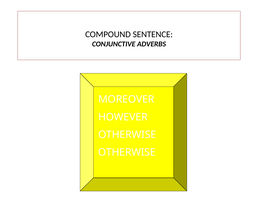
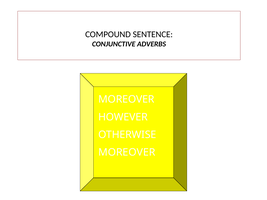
OTHERWISE: OTHERWISE -> MOREOVER (127, 152)
